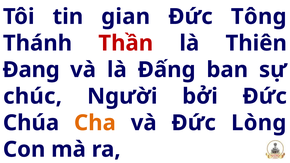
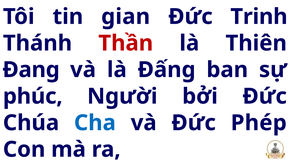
Tông: Tông -> Trinh (259, 17)
chúc: chúc -> phúc (33, 96)
Cha colour: orange -> blue (95, 123)
Lòng: Lòng -> Phép (259, 123)
